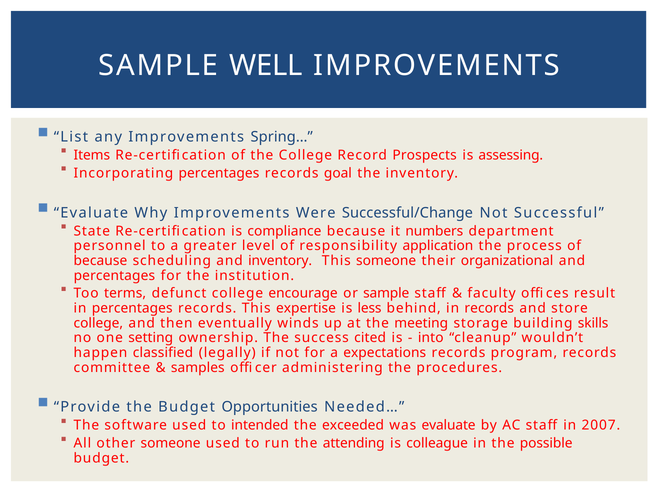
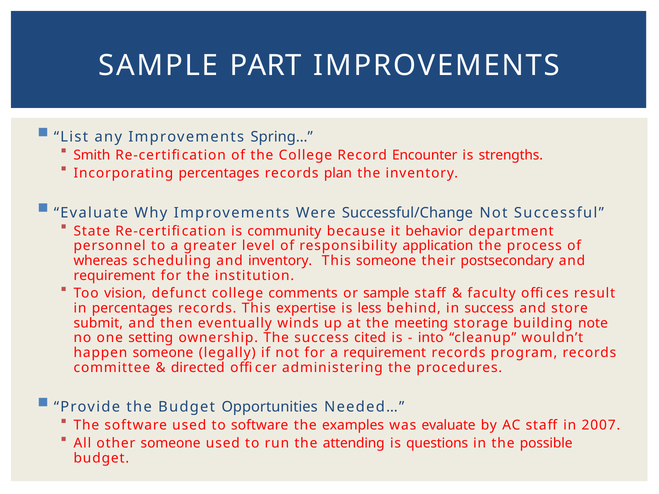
WELL: WELL -> PART (266, 66)
Items: Items -> Smith (92, 155)
Prospects: Prospects -> Encounter (425, 155)
assessing: assessing -> strengths (511, 155)
goal: goal -> plan (338, 173)
compliance: compliance -> community (284, 231)
numbers: numbers -> behavior (434, 231)
because: because -> whereas (101, 261)
organizational: organizational -> postsecondary (507, 261)
percentages: percentages -> requirement (114, 276)
terms: terms -> vision (125, 294)
encourage: encourage -> comments (303, 294)
in records: records -> success (489, 308)
college: college -> submit (98, 323)
skills: skills -> note (593, 323)
happen classified: classified -> someone (163, 353)
a expectations: expectations -> requirement (385, 353)
samples: samples -> directed (198, 368)
to intended: intended -> software (260, 426)
exceeded: exceeded -> examples (353, 426)
colleague: colleague -> questions (437, 444)
